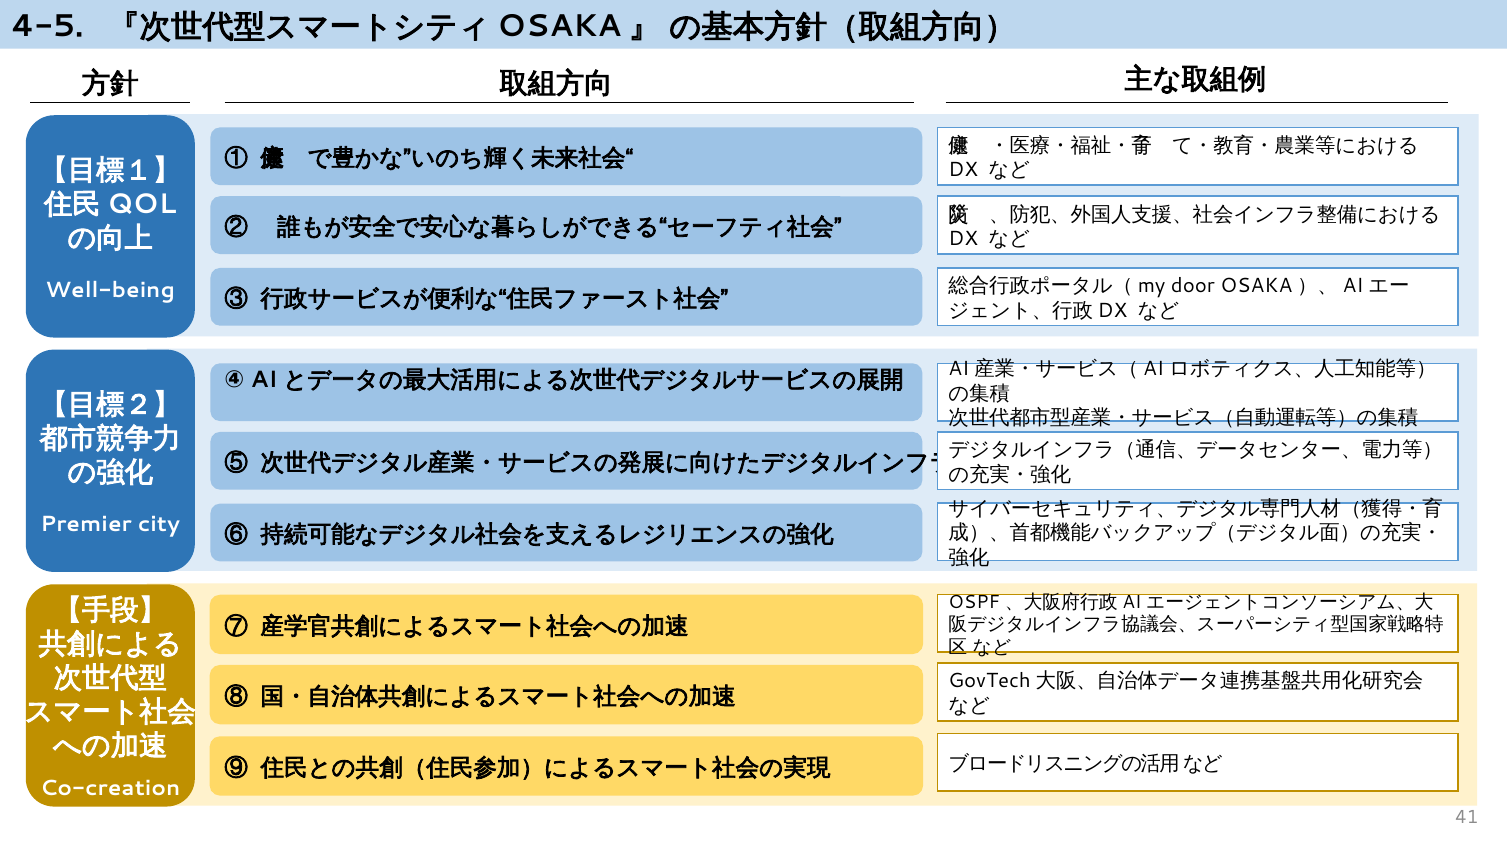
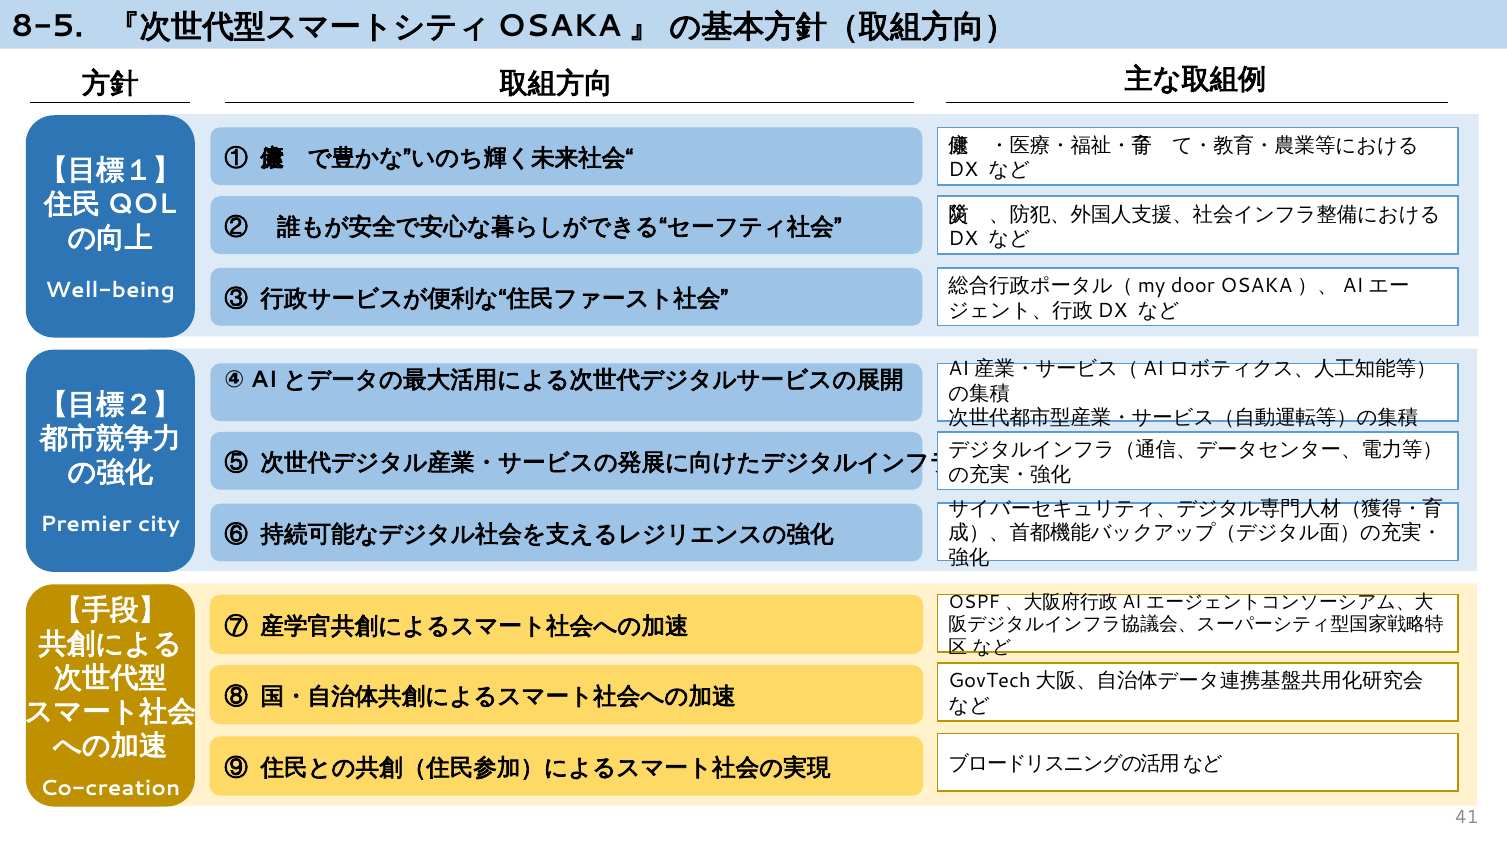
4-5: 4-5 -> 8-5 (47, 27)
